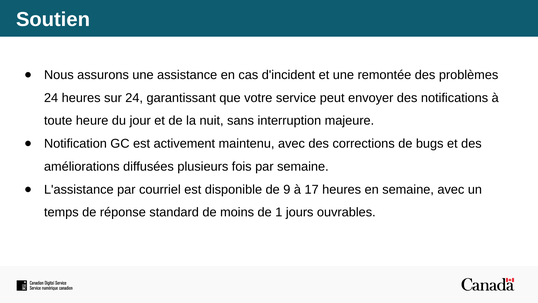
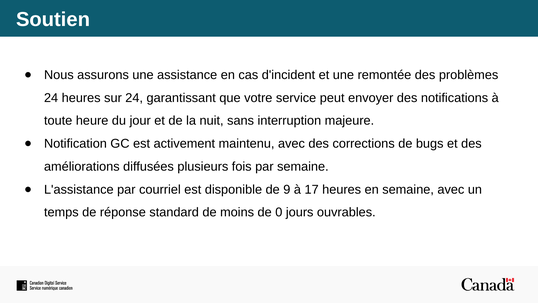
1: 1 -> 0 (279, 212)
